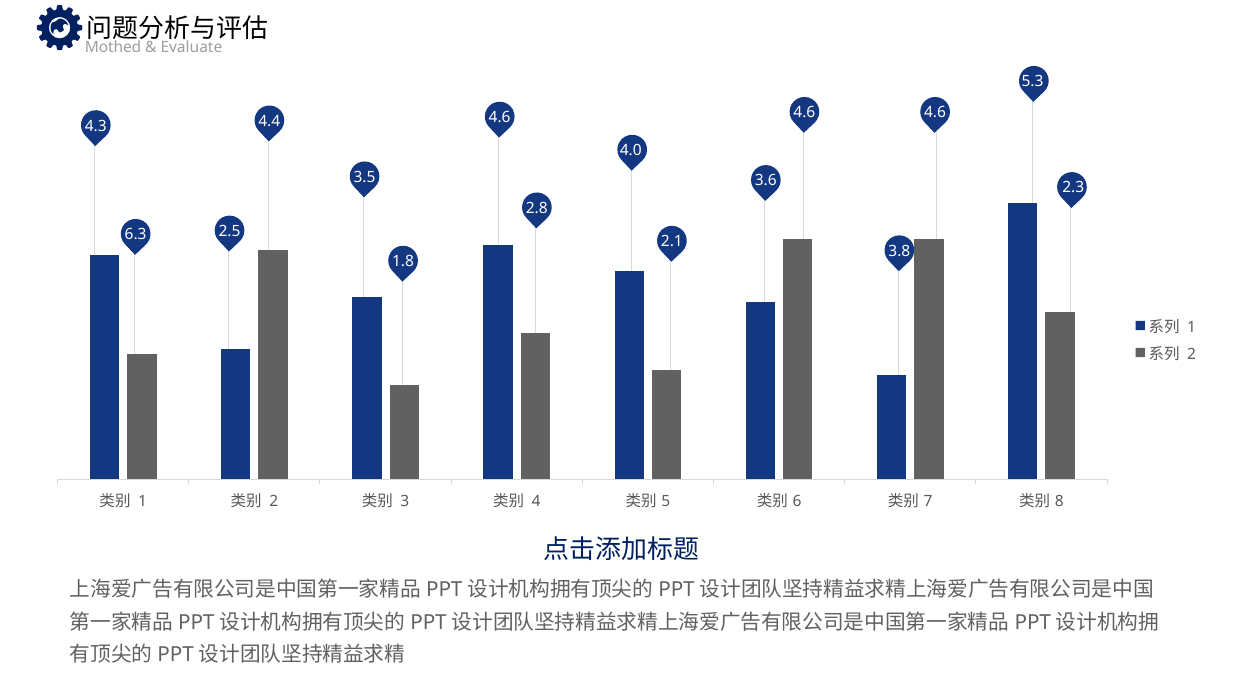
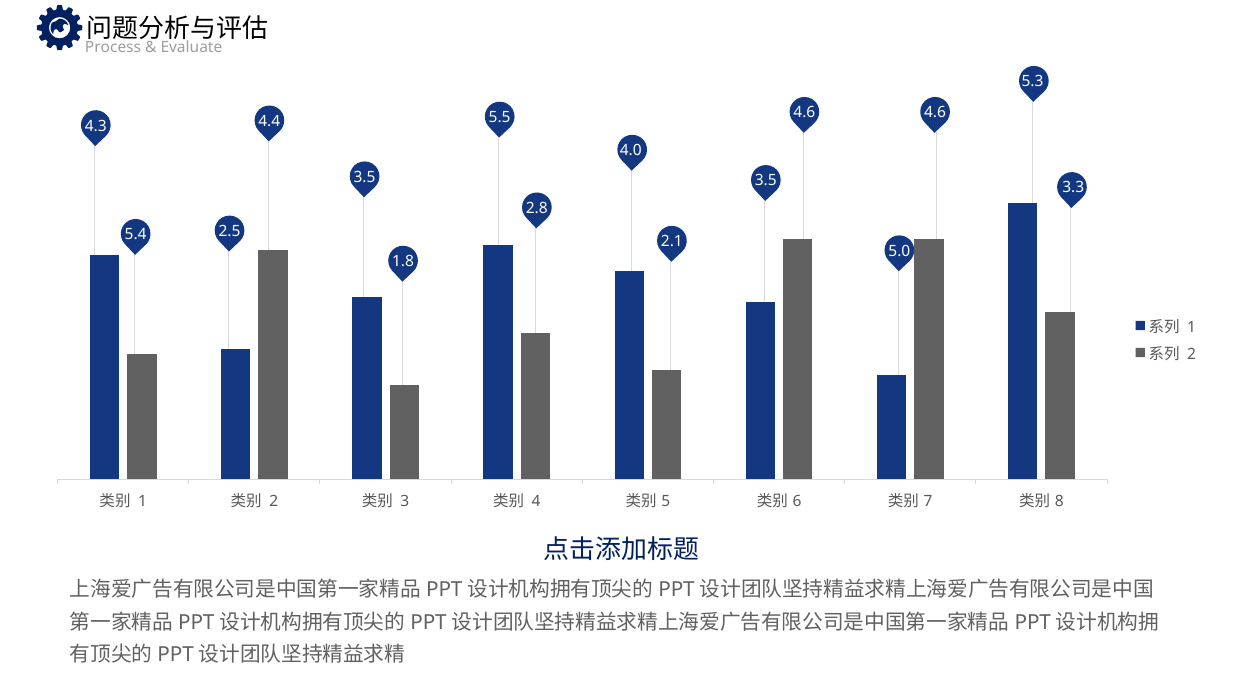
Mothed: Mothed -> Process (113, 47)
4.6: 4.6 -> 5.5 (500, 117)
3.6: 3.6 -> 3.5 (766, 181)
2.3: 2.3 -> 3.3 (1073, 188)
6.3: 6.3 -> 5.4 (136, 235)
3.8: 3.8 -> 5.0 (899, 251)
